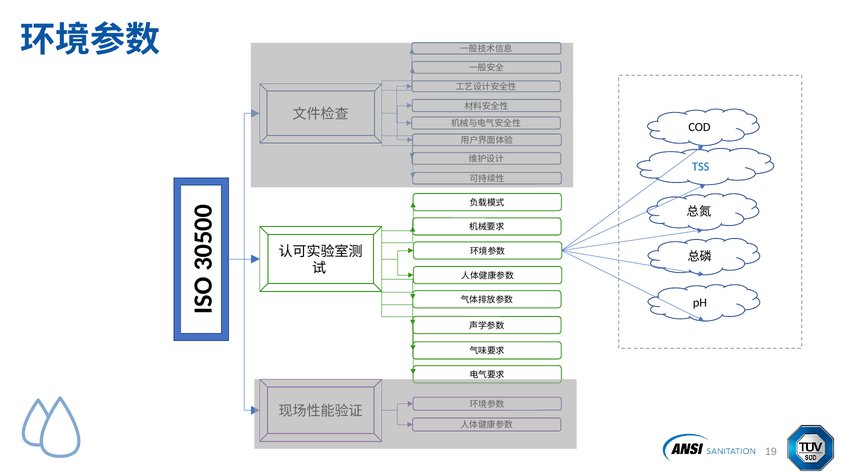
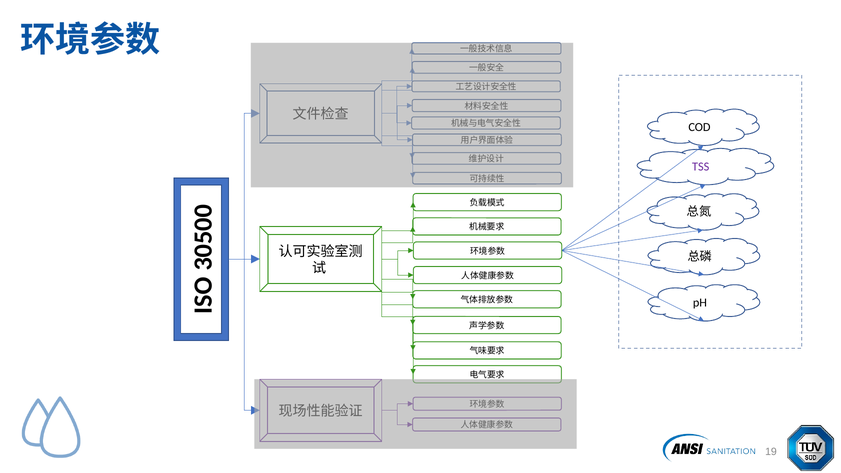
TSS colour: blue -> purple (701, 166)
